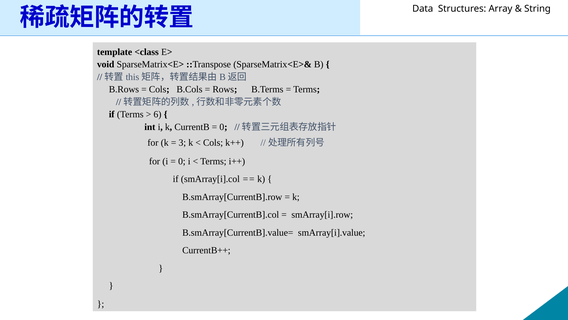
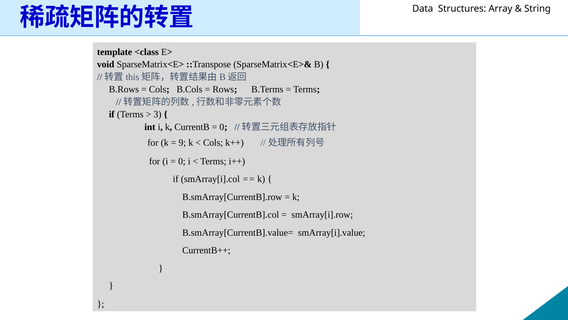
6: 6 -> 3 (157, 114)
3: 3 -> 9 (182, 143)
